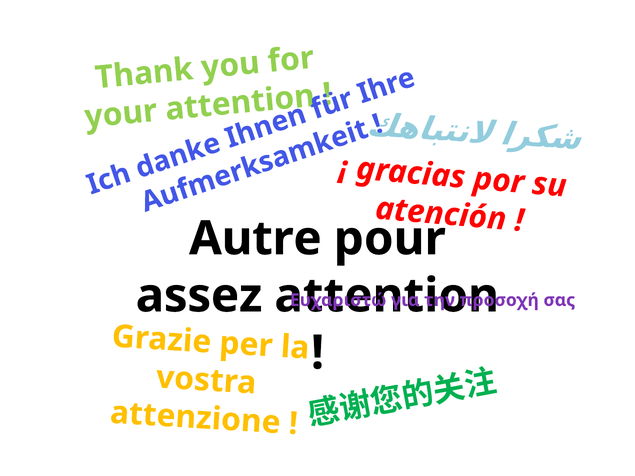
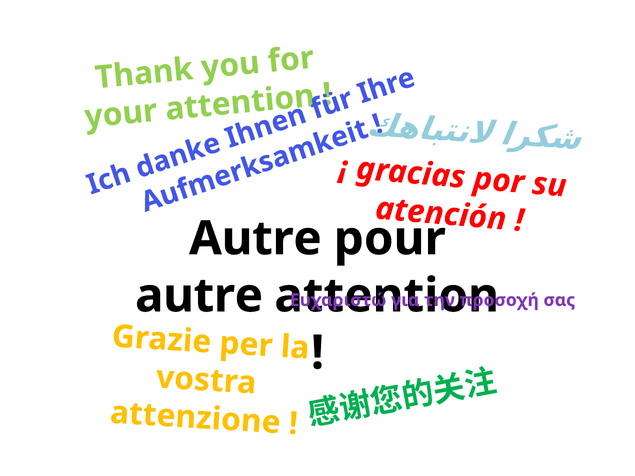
assez: assez -> autre (199, 296)
